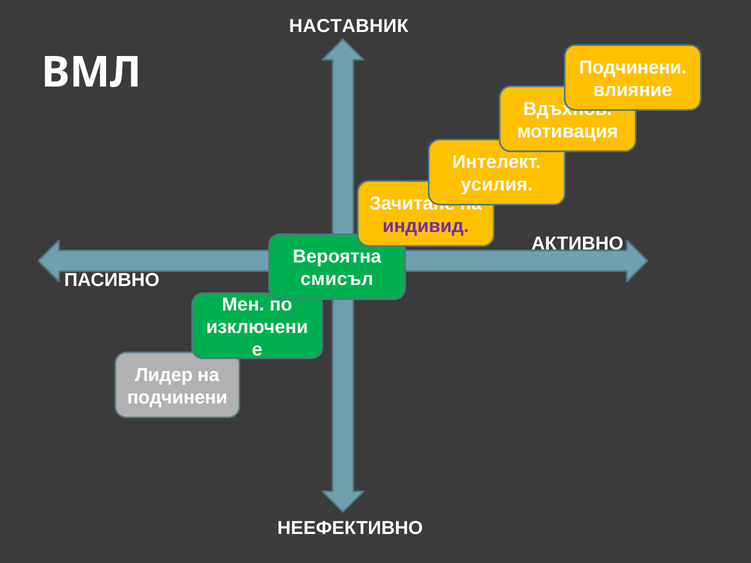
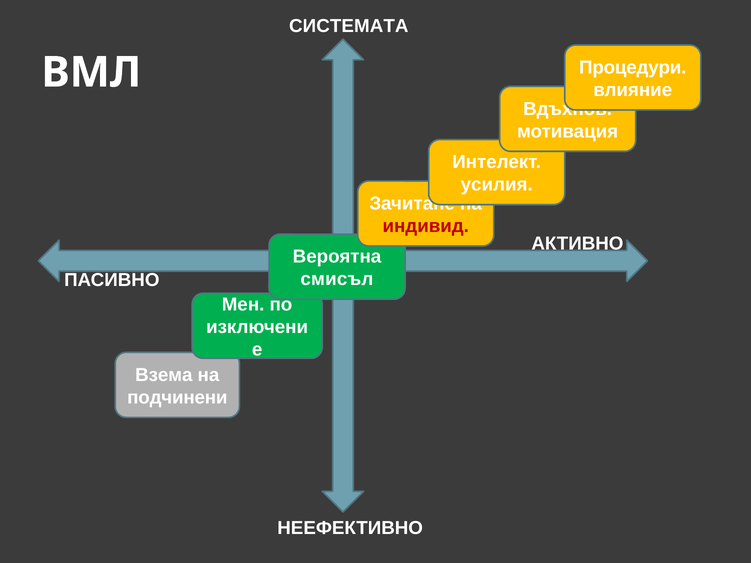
НАСТАВНИК: НАСТАВНИК -> СИСТЕМАТА (349, 26)
Подчинени: Подчинени -> Процедури (633, 68)
индивид colour: purple -> red (426, 226)
Лидер: Лидер -> Взема (164, 375)
